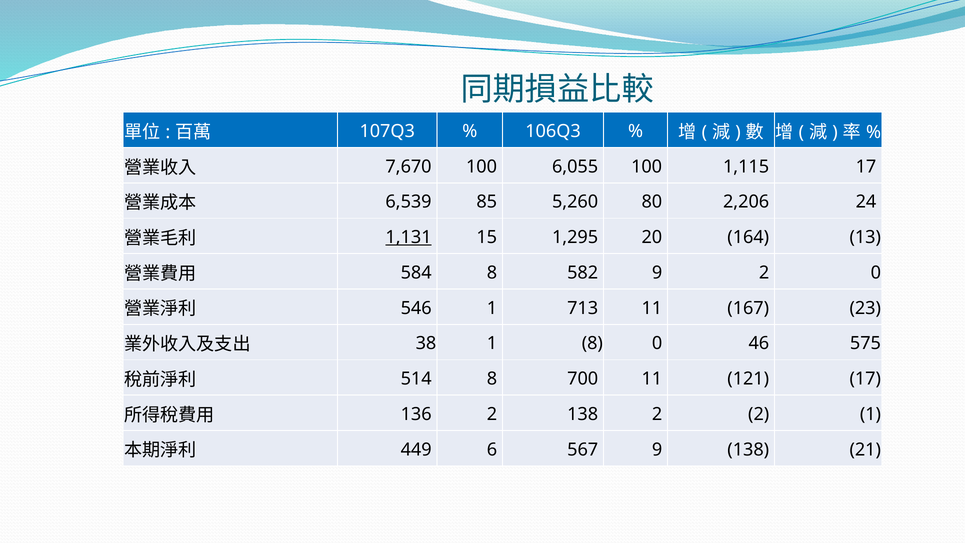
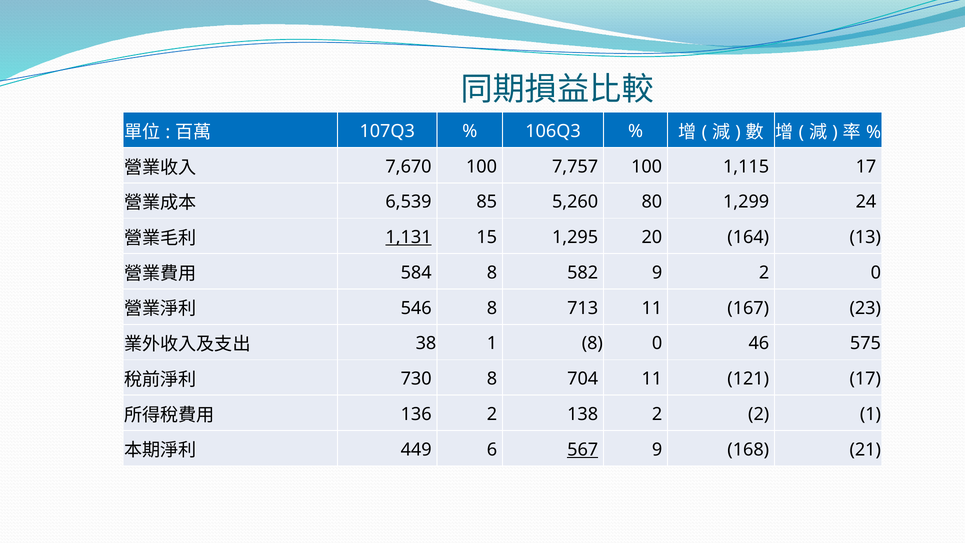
6,055: 6,055 -> 7,757 (575, 167)
2,206: 2,206 -> 1,299 (746, 202)
546 1: 1 -> 8 (492, 308)
514: 514 -> 730 (416, 379)
700: 700 -> 704 (583, 379)
567 underline: none -> present (583, 449)
9 138: 138 -> 168 (748, 449)
